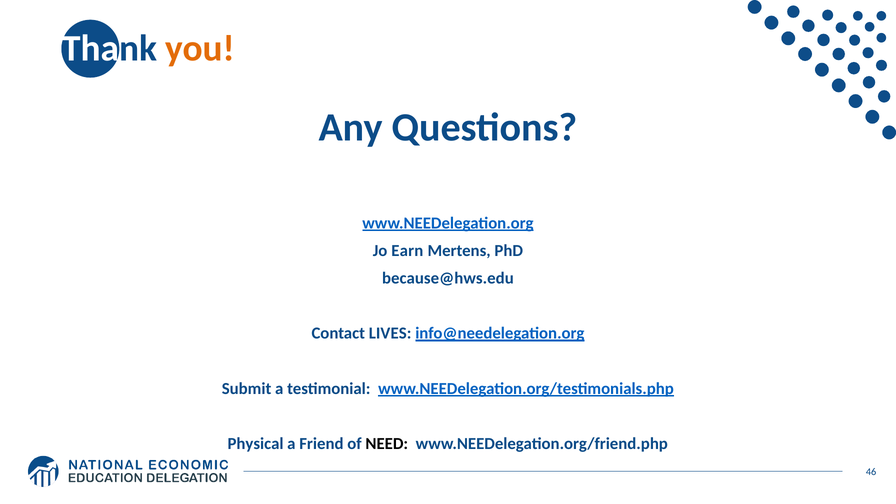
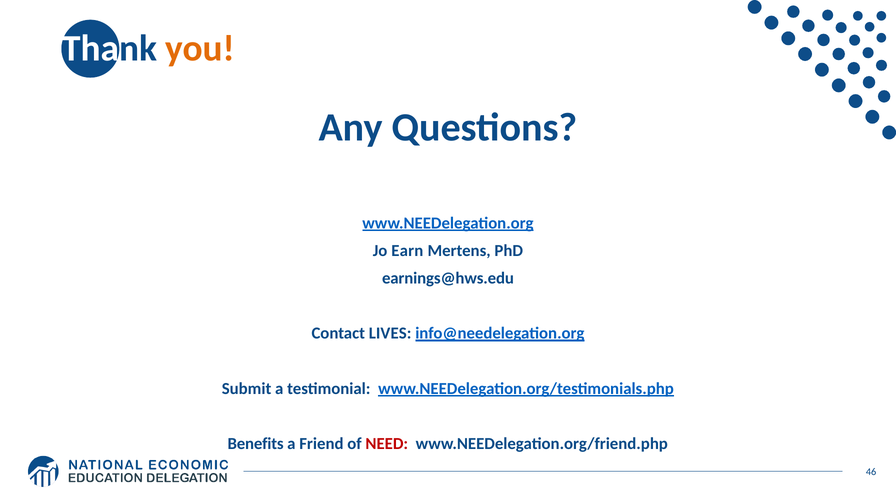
because@hws.edu: because@hws.edu -> earnings@hws.edu (448, 278)
Physical: Physical -> Benefits (256, 444)
NEED colour: black -> red (387, 444)
